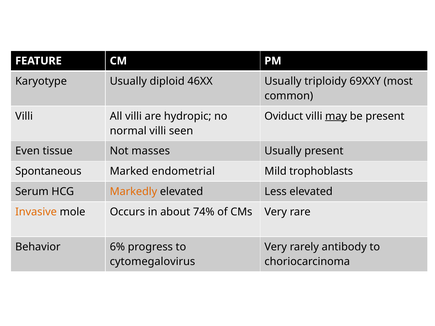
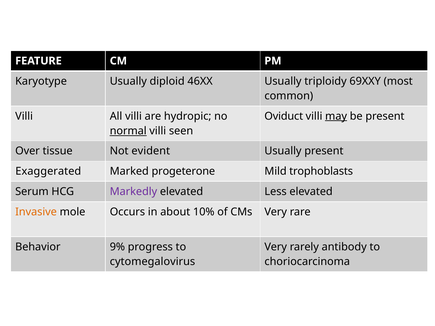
normal underline: none -> present (128, 131)
Even: Even -> Over (28, 151)
masses: masses -> evident (151, 151)
Spontaneous: Spontaneous -> Exaggerated (48, 171)
endometrial: endometrial -> progeterone (183, 171)
Markedly colour: orange -> purple (133, 192)
74%: 74% -> 10% (204, 212)
6%: 6% -> 9% (117, 247)
